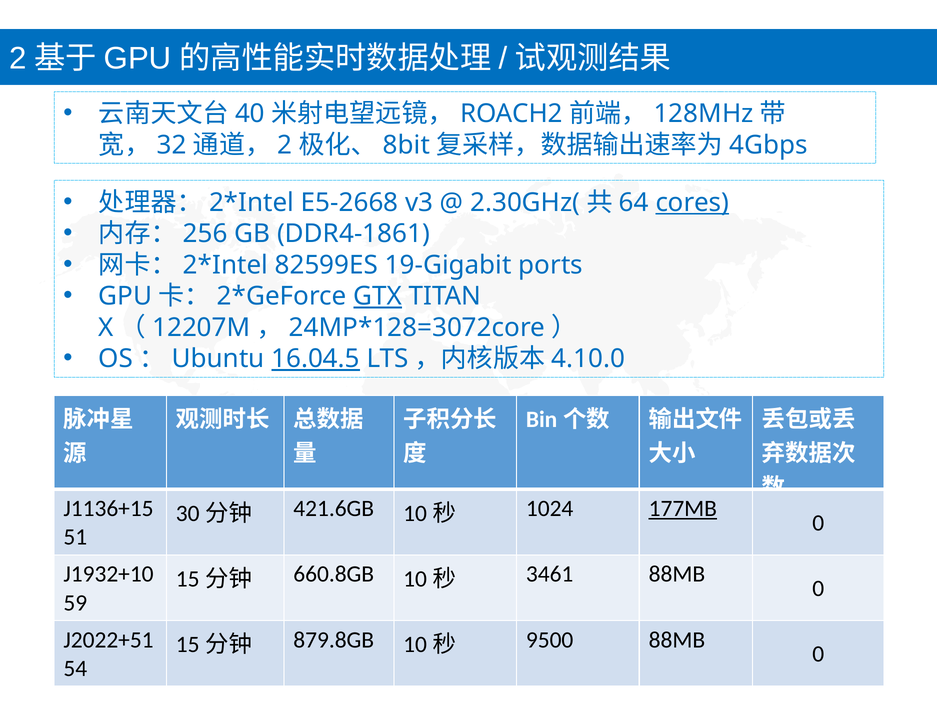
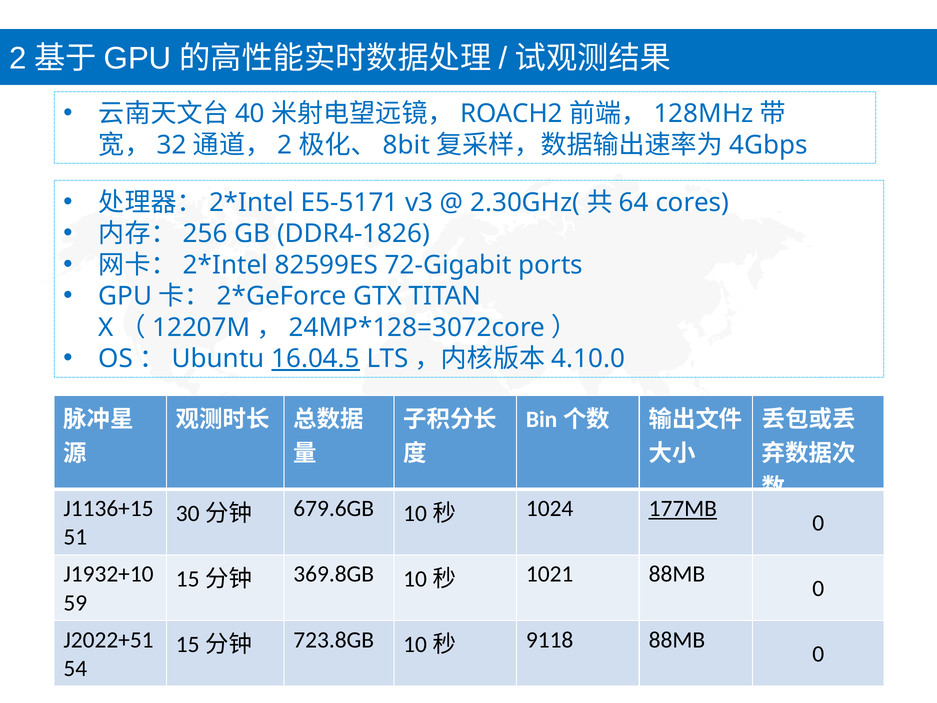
E5-2668: E5-2668 -> E5-5171 (350, 202)
cores underline: present -> none (692, 202)
DDR4-1861: DDR4-1861 -> DDR4-1826 (354, 234)
19-Gigabit: 19-Gigabit -> 72-Gigabit (448, 265)
GTX underline: present -> none (378, 296)
421.6GB: 421.6GB -> 679.6GB (334, 508)
660.8GB: 660.8GB -> 369.8GB (334, 574)
3461: 3461 -> 1021 (550, 574)
879.8GB: 879.8GB -> 723.8GB (334, 640)
9500: 9500 -> 9118 (550, 640)
